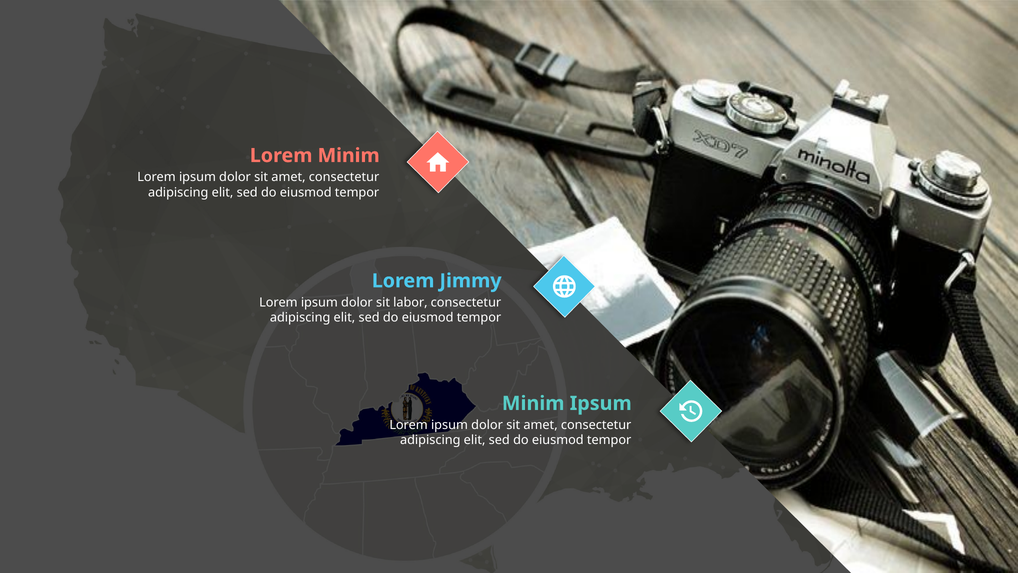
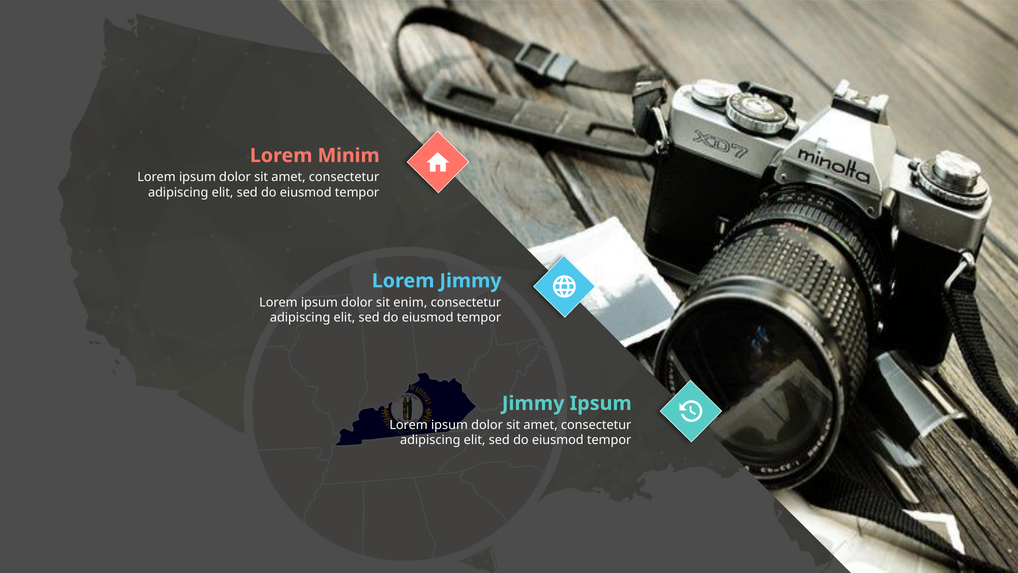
labor: labor -> enim (410, 302)
Minim: Minim -> Jimmy (533, 403)
